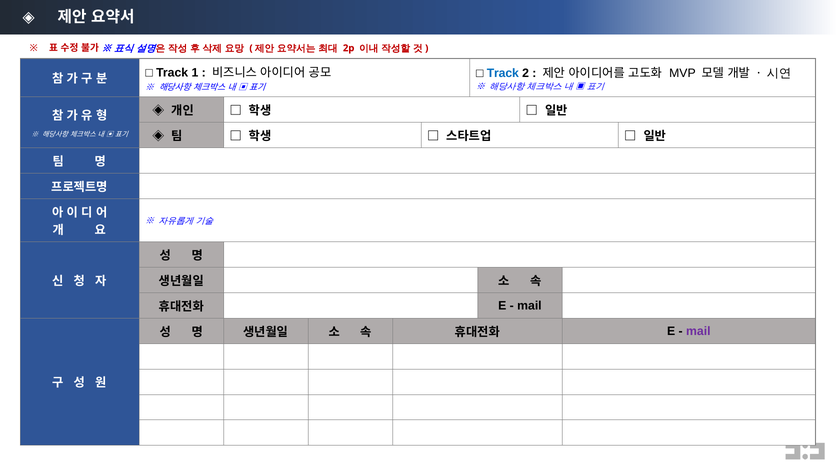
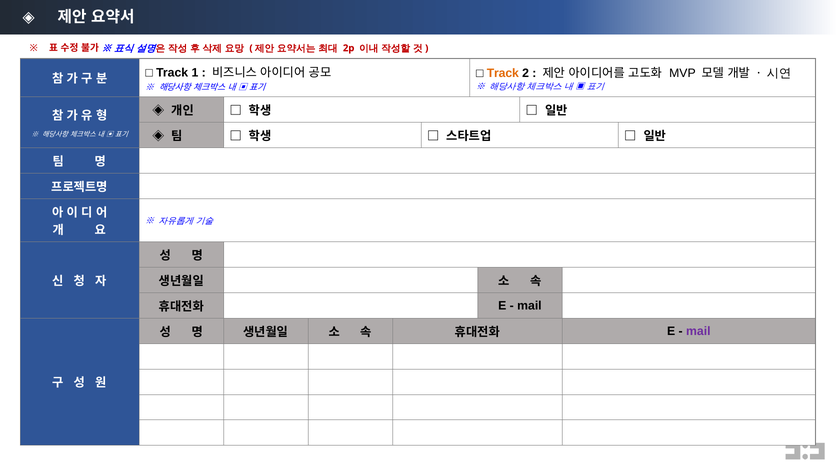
Track colour: blue -> orange (503, 73)
